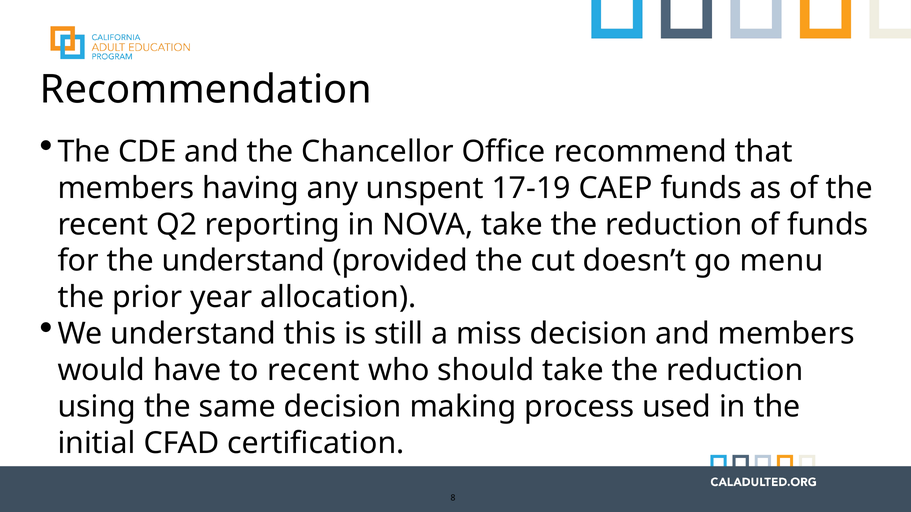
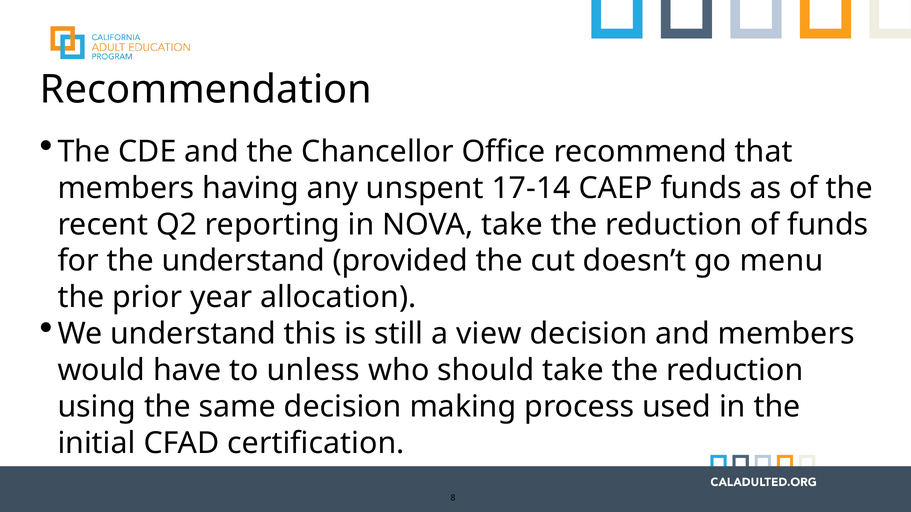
17-19: 17-19 -> 17-14 (531, 188)
miss: miss -> view (489, 334)
to recent: recent -> unless (313, 371)
